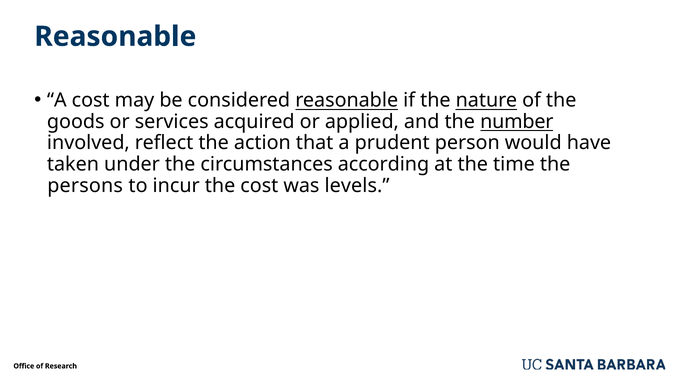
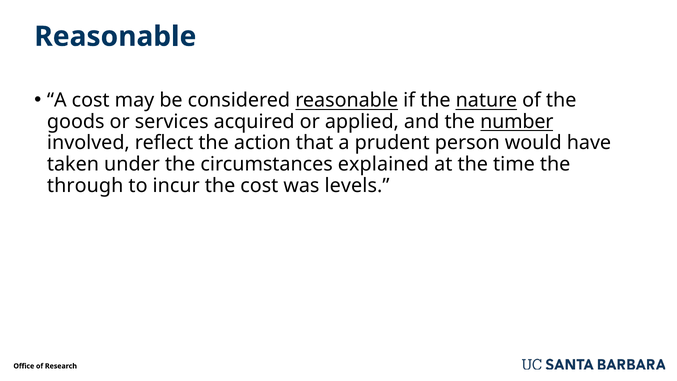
according: according -> explained (383, 164)
persons: persons -> through (85, 186)
